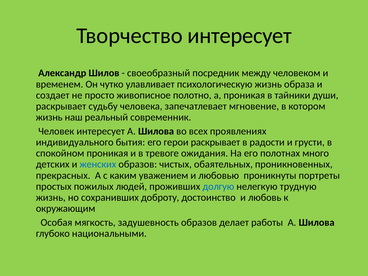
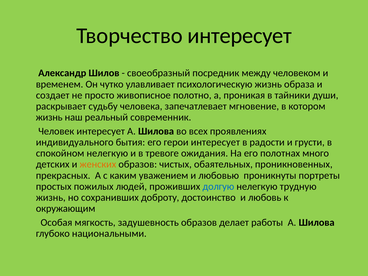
герои раскрывает: раскрывает -> интересует (215, 142)
спокойном проникая: проникая -> нелегкую (107, 153)
женских colour: blue -> orange (98, 164)
